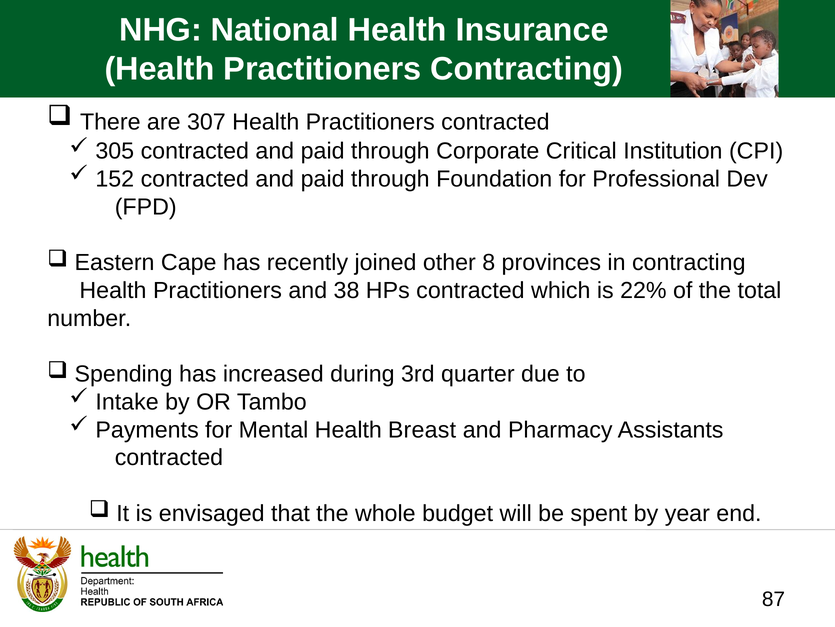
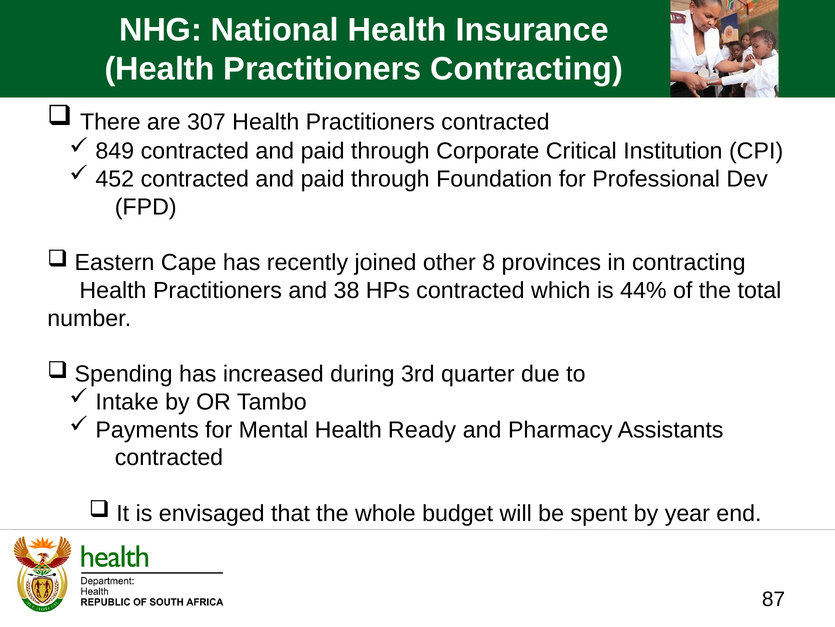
305: 305 -> 849 (115, 151)
152: 152 -> 452 (115, 179)
22%: 22% -> 44% (643, 290)
Breast: Breast -> Ready (422, 429)
